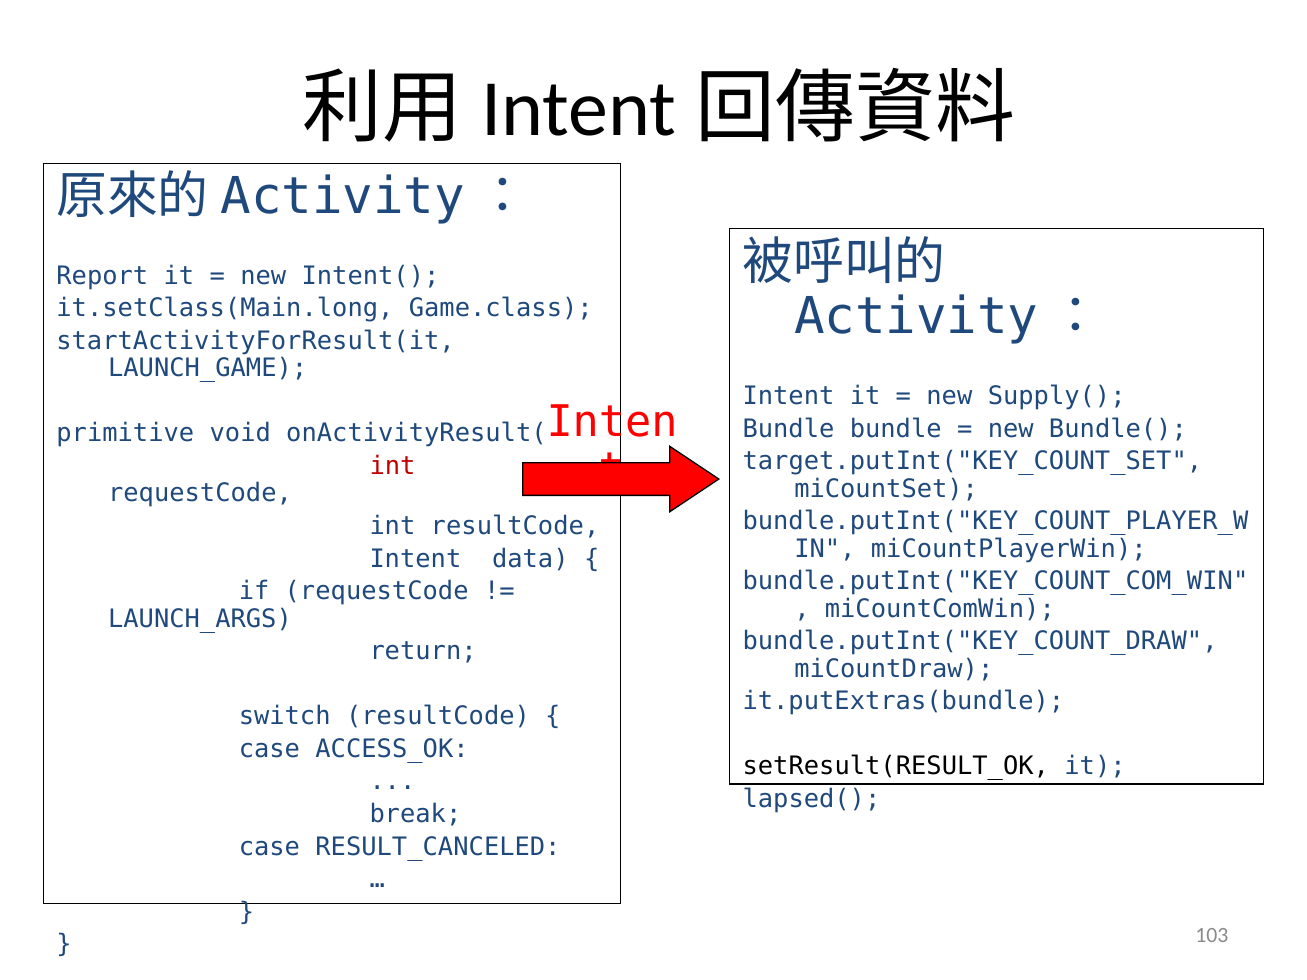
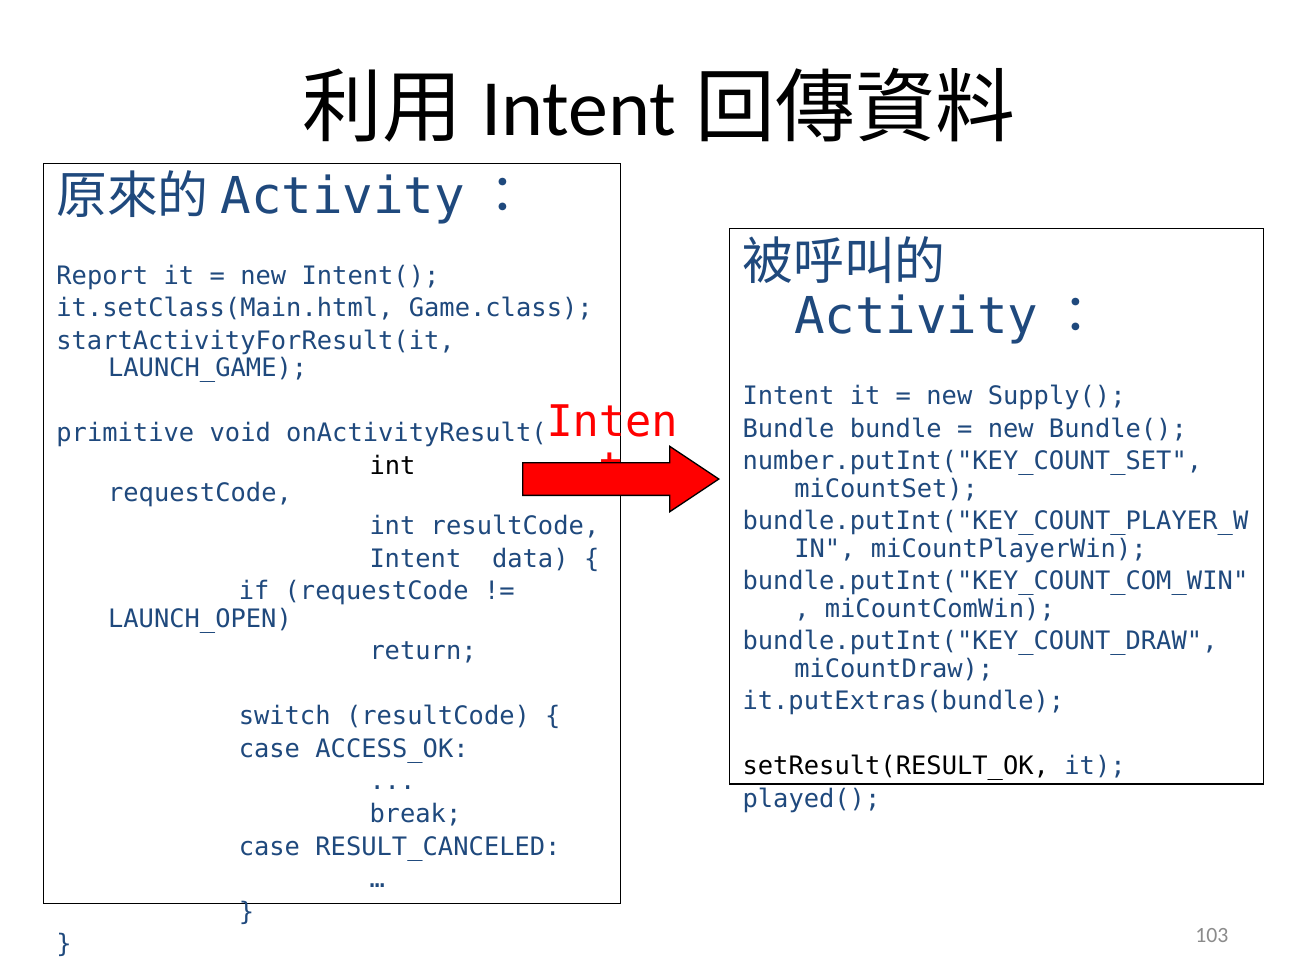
it.setClass(Main.long: it.setClass(Main.long -> it.setClass(Main.html (225, 308)
target.putInt("KEY_COUNT_SET: target.putInt("KEY_COUNT_SET -> number.putInt("KEY_COUNT_SET (972, 461)
int colour: red -> black (392, 466)
LAUNCH_ARGS: LAUNCH_ARGS -> LAUNCH_OPEN (200, 619)
lapsed(: lapsed( -> played( (811, 799)
